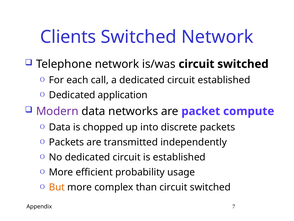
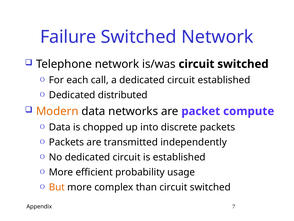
Clients: Clients -> Failure (68, 37)
application: application -> distributed (123, 95)
Modern colour: purple -> orange (57, 111)
